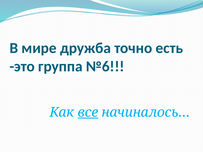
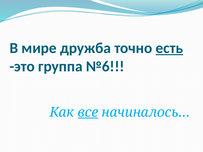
есть underline: none -> present (169, 48)
